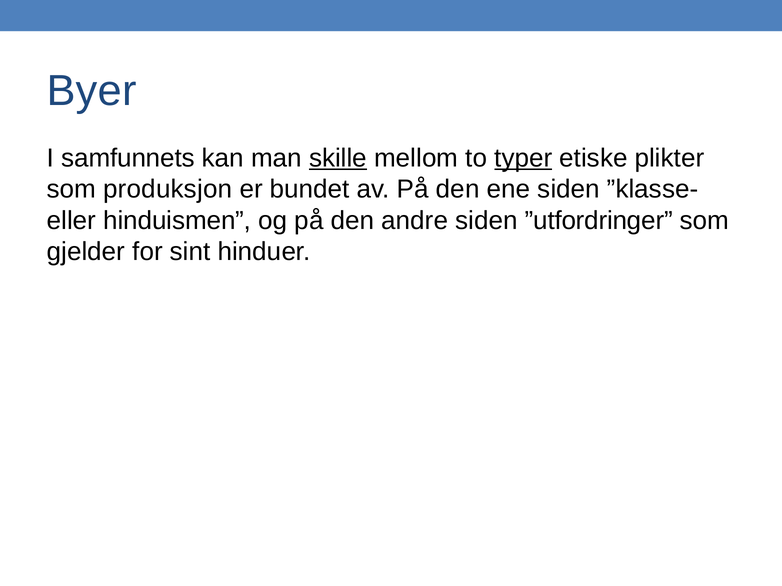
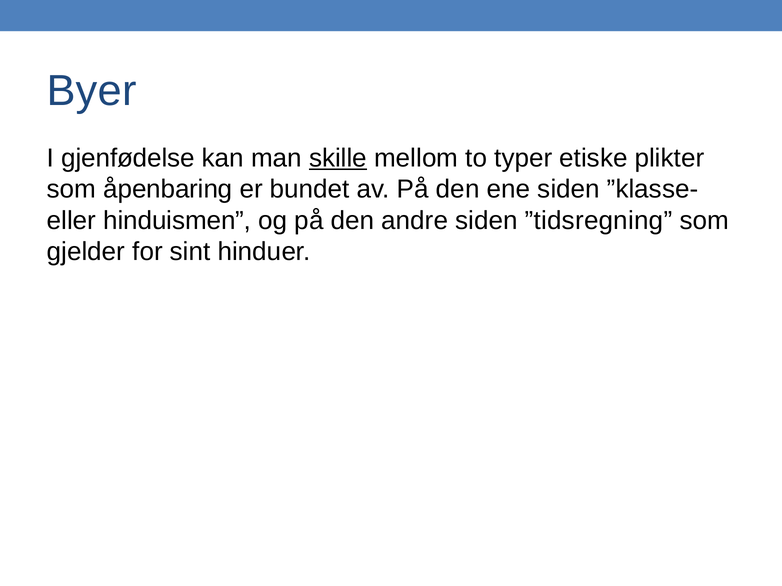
samfunnets: samfunnets -> gjenfødelse (128, 158)
typer underline: present -> none (523, 158)
produksjon: produksjon -> åpenbaring (168, 190)
”utfordringer: ”utfordringer -> ”tidsregning (599, 221)
